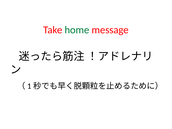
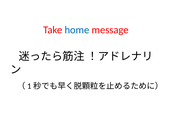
home colour: green -> blue (77, 30)
